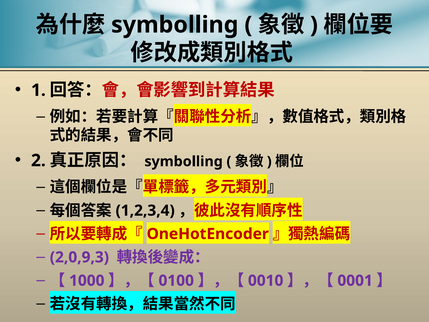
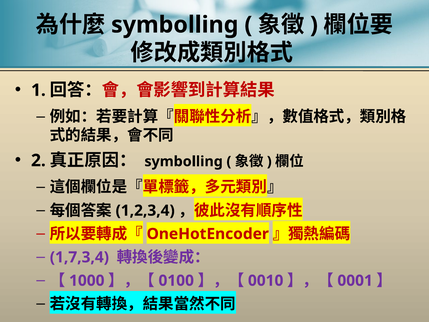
2,0,9,3: 2,0,9,3 -> 1,7,3,4 (79, 257)
